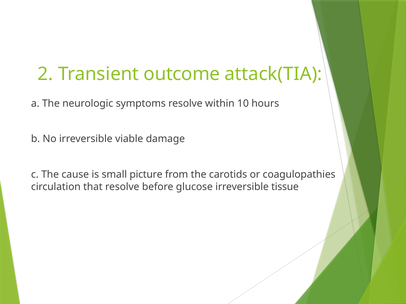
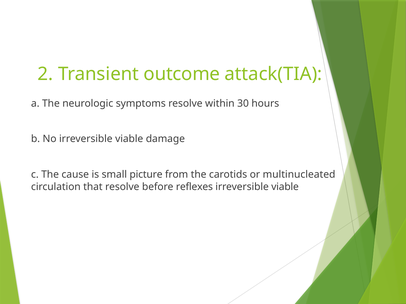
10: 10 -> 30 (243, 104)
coagulopathies: coagulopathies -> multinucleated (299, 175)
glucose: glucose -> reflexes (194, 187)
tissue: tissue -> viable (285, 187)
